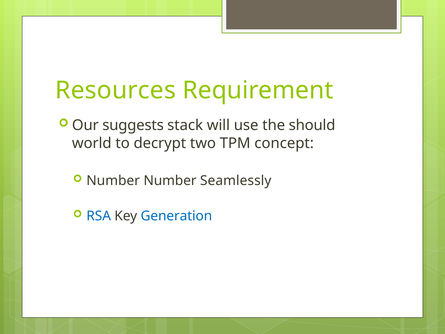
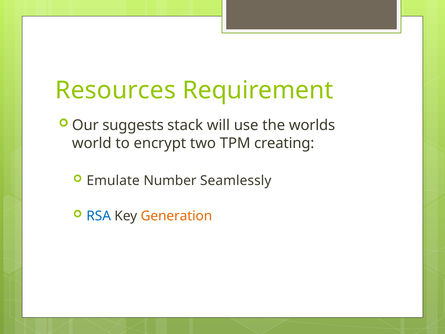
should: should -> worlds (312, 125)
decrypt: decrypt -> encrypt (160, 143)
concept: concept -> creating (284, 143)
Number: Number -> Emulate (113, 181)
Generation colour: blue -> orange (176, 216)
